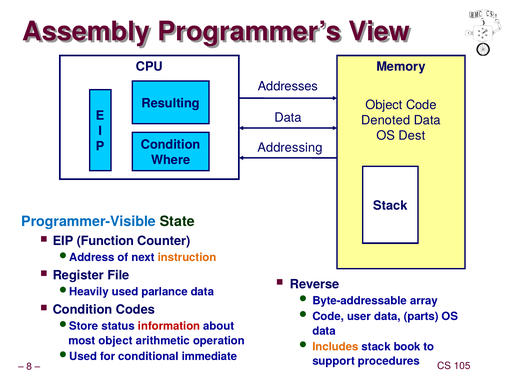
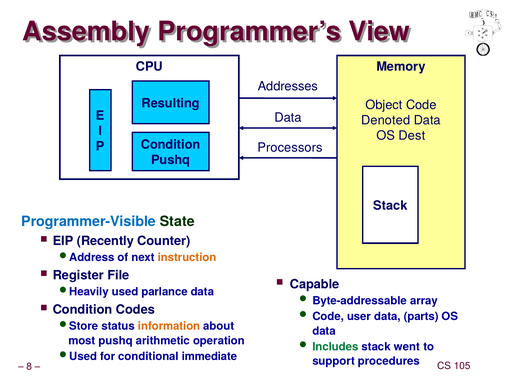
Addressing: Addressing -> Processors (290, 148)
Where: Where -> Pushq (171, 160)
Function: Function -> Recently (105, 241)
Reverse: Reverse -> Capable (315, 284)
information colour: red -> orange (169, 326)
most object: object -> pushq (116, 341)
Includes colour: orange -> green (335, 347)
book: book -> went (407, 347)
